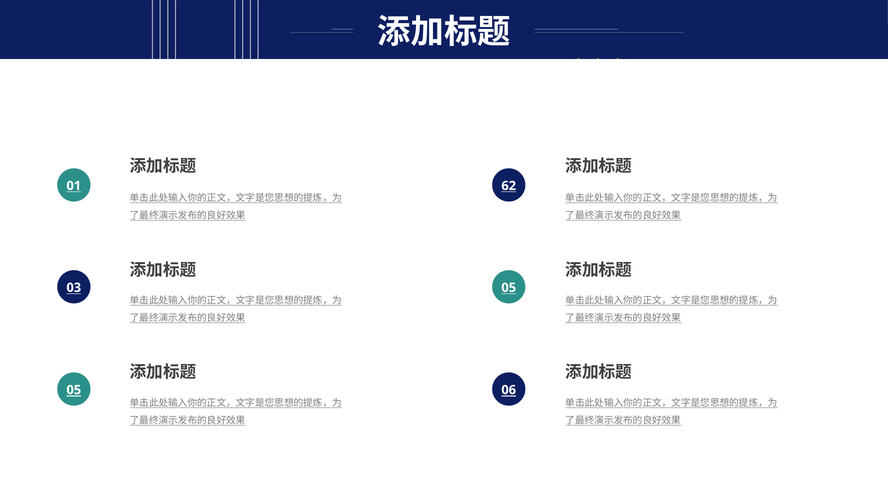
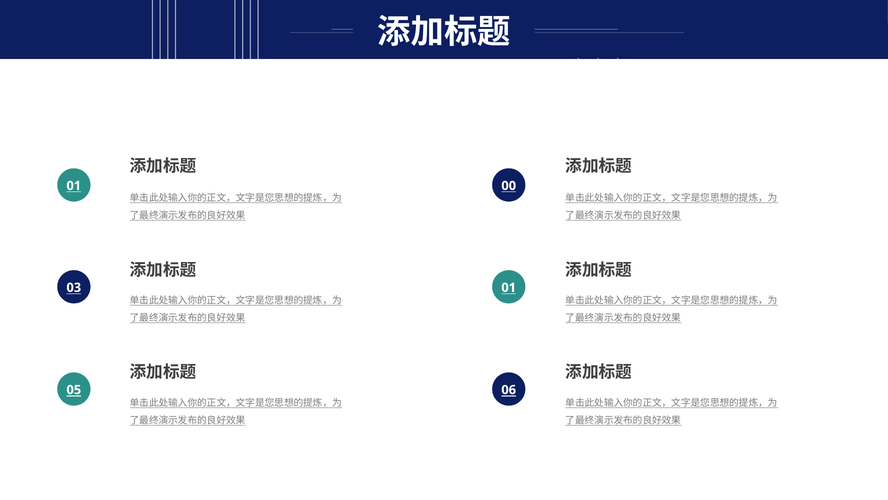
62: 62 -> 00 (509, 186)
03 05: 05 -> 01 (509, 287)
